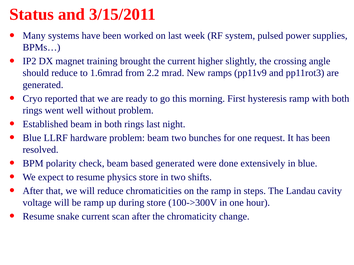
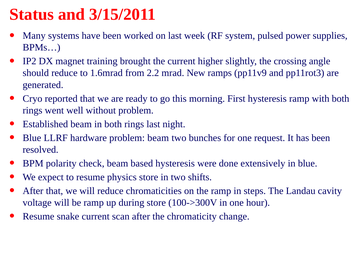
based generated: generated -> hysteresis (175, 164)
